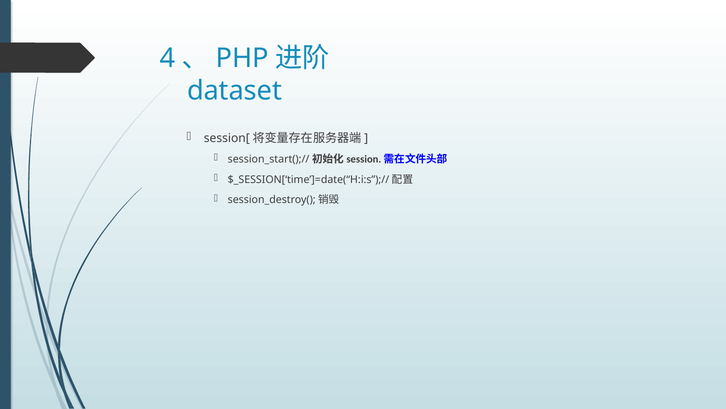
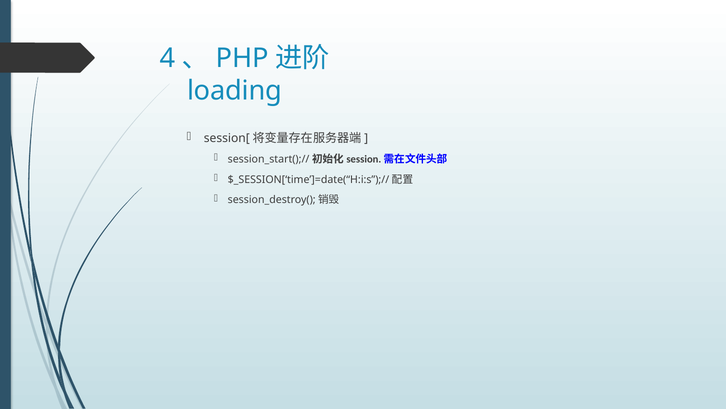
dataset: dataset -> loading (235, 91)
